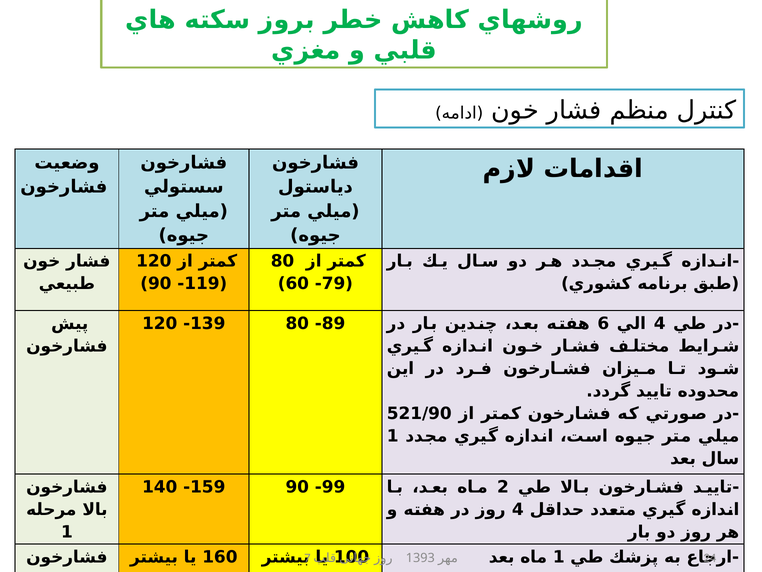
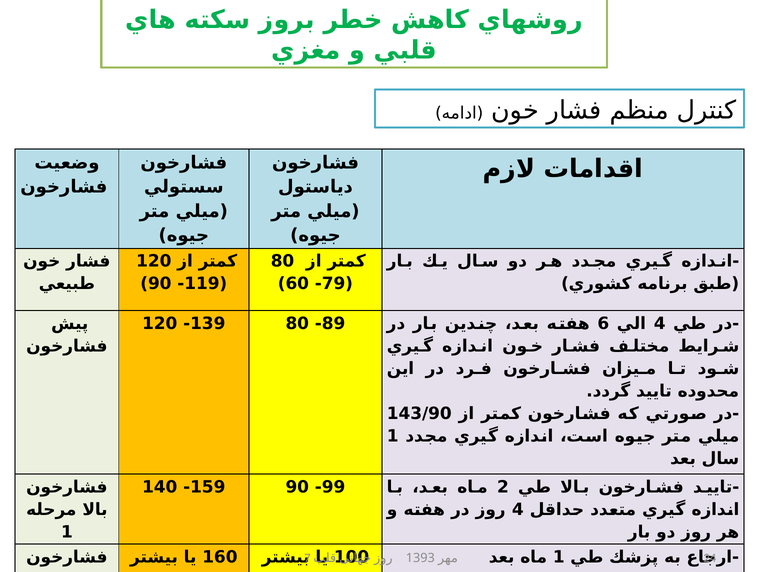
521/90: 521/90 -> 143/90 (419, 413)
